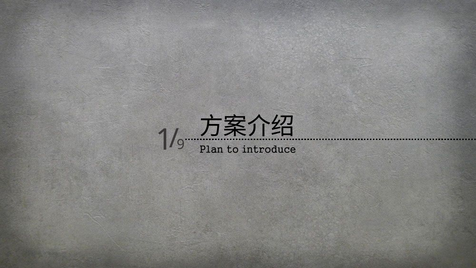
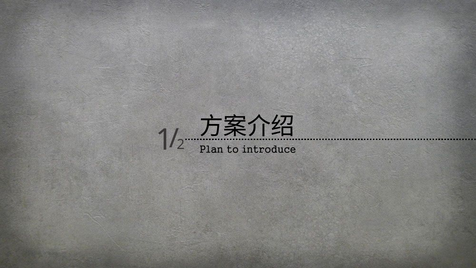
9: 9 -> 2 (181, 144)
